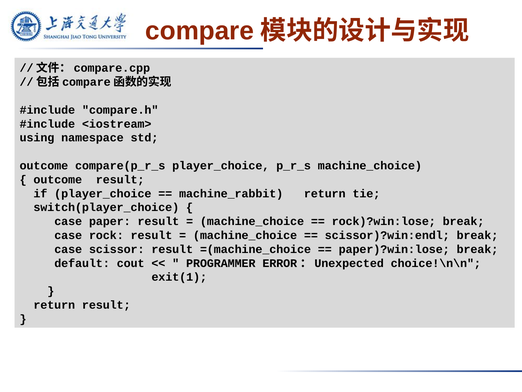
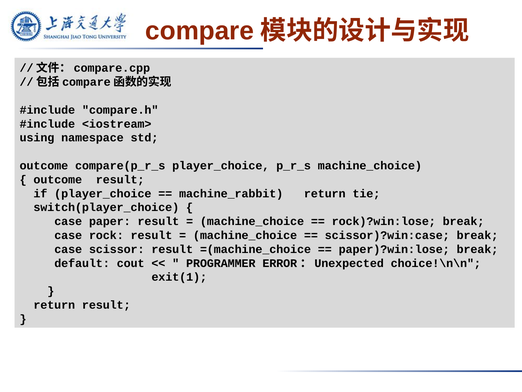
scissor)?win:endl: scissor)?win:endl -> scissor)?win:case (387, 235)
